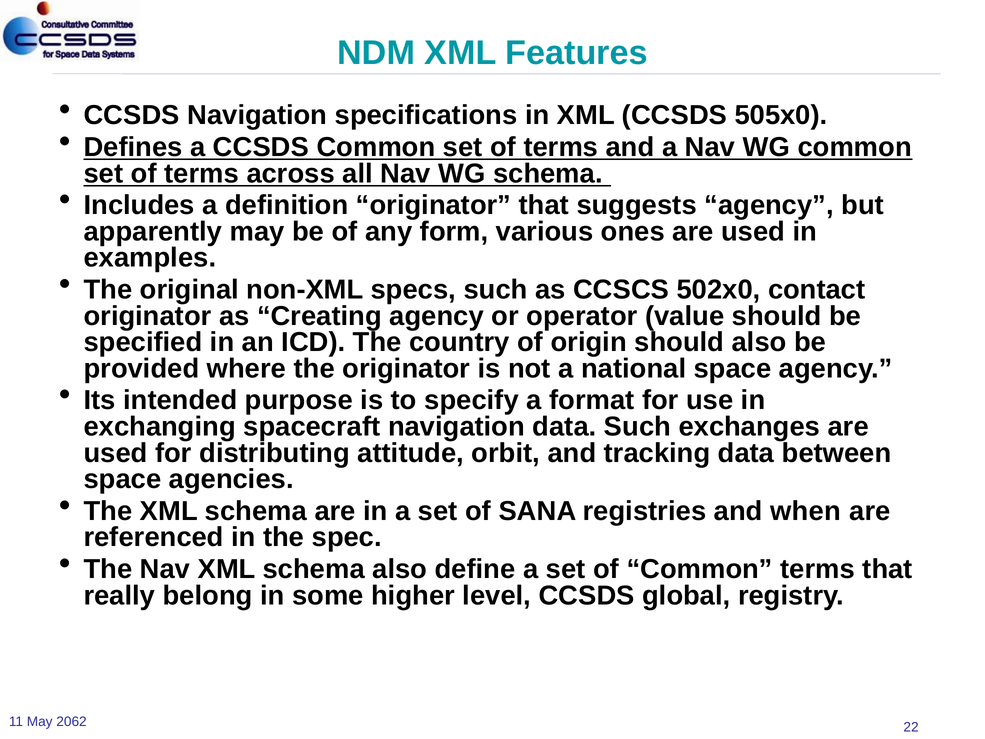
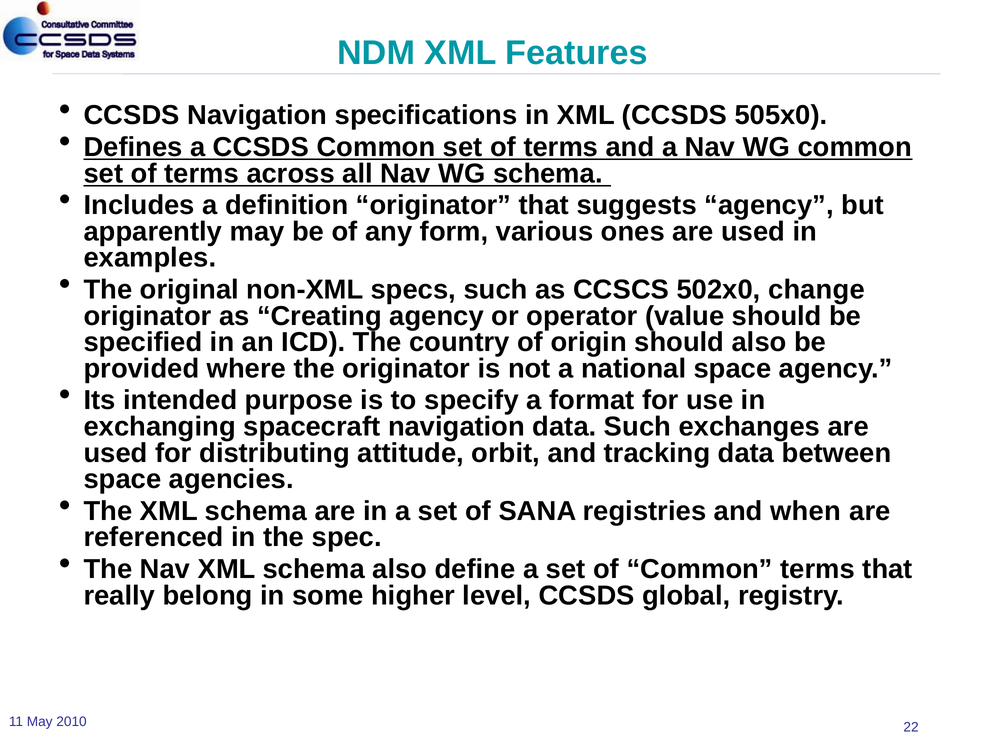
contact: contact -> change (817, 290)
2062: 2062 -> 2010 (72, 721)
